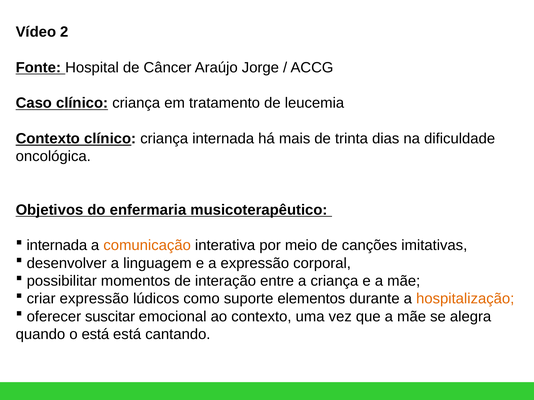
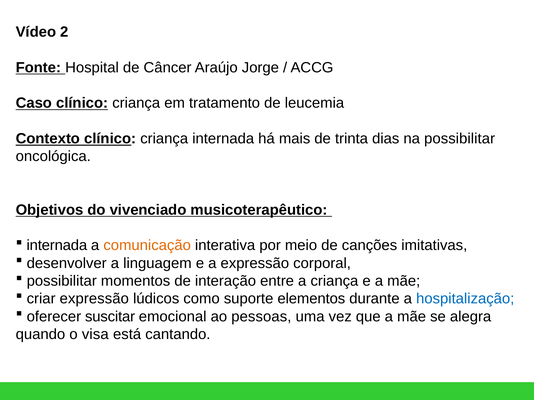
na dificuldade: dificuldade -> possibilitar (460, 139)
enfermaria: enfermaria -> vivenciado (148, 210)
hospitalização colour: orange -> blue (465, 299)
ao contexto: contexto -> pessoas (261, 317)
o está: está -> visa (95, 335)
